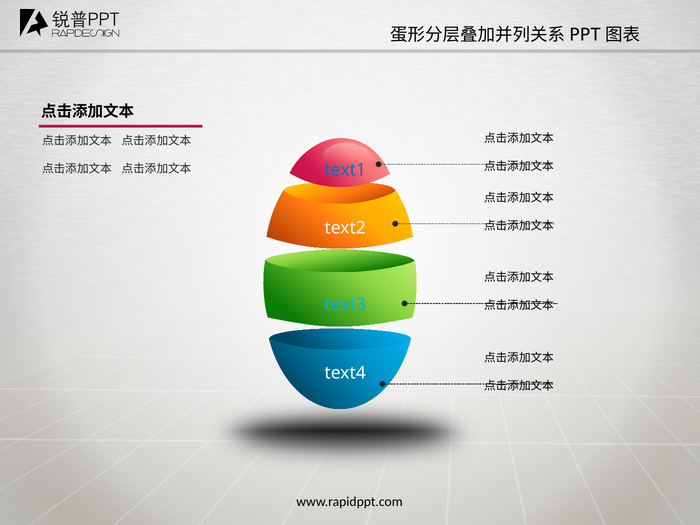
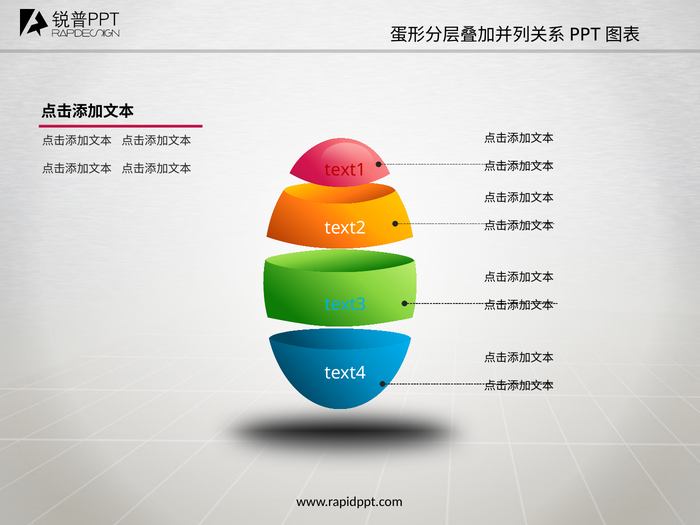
text1 colour: blue -> red (345, 170)
